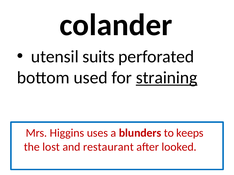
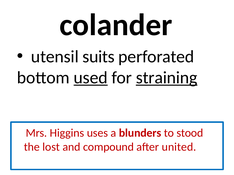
used underline: none -> present (91, 78)
keeps: keeps -> stood (190, 133)
restaurant: restaurant -> compound (108, 147)
looked: looked -> united (179, 147)
